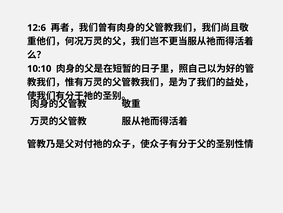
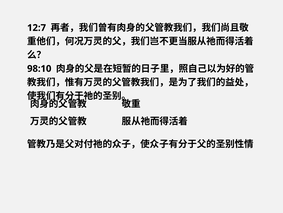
12:6: 12:6 -> 12:7 (37, 28)
10:10: 10:10 -> 98:10 (39, 68)
